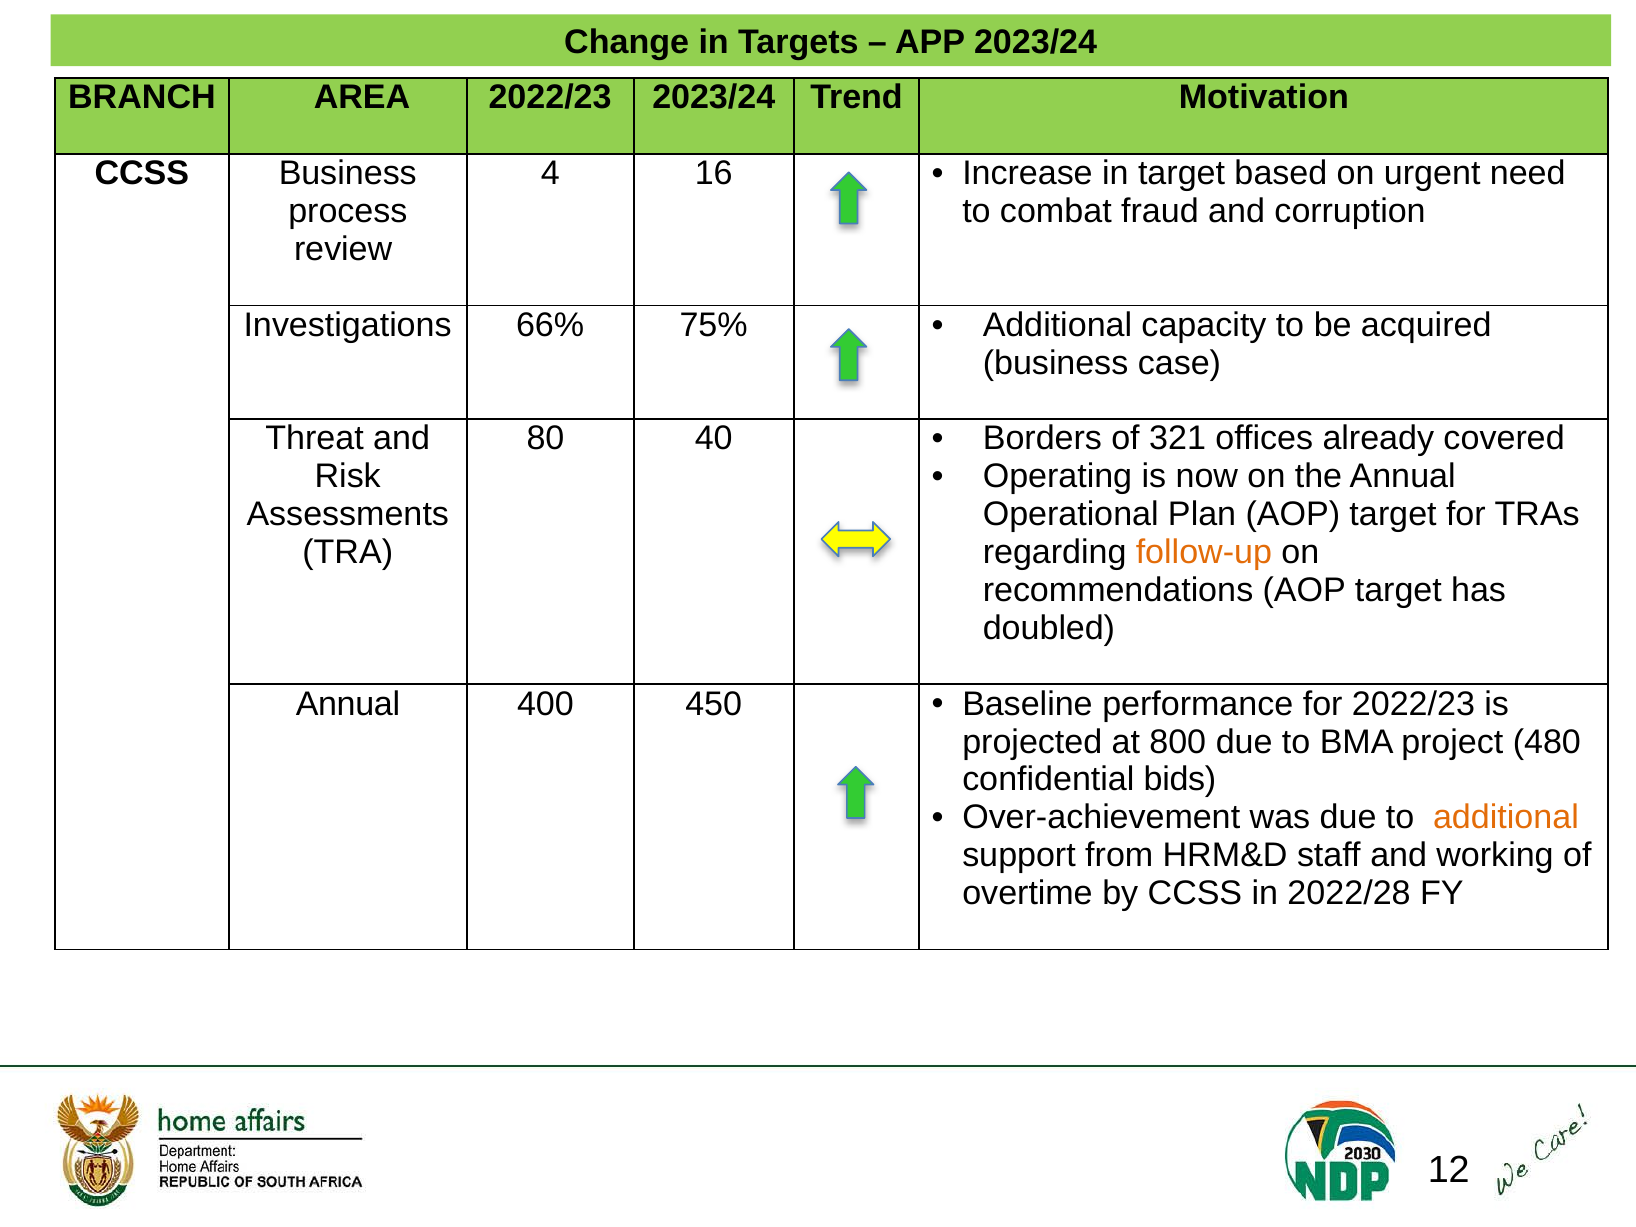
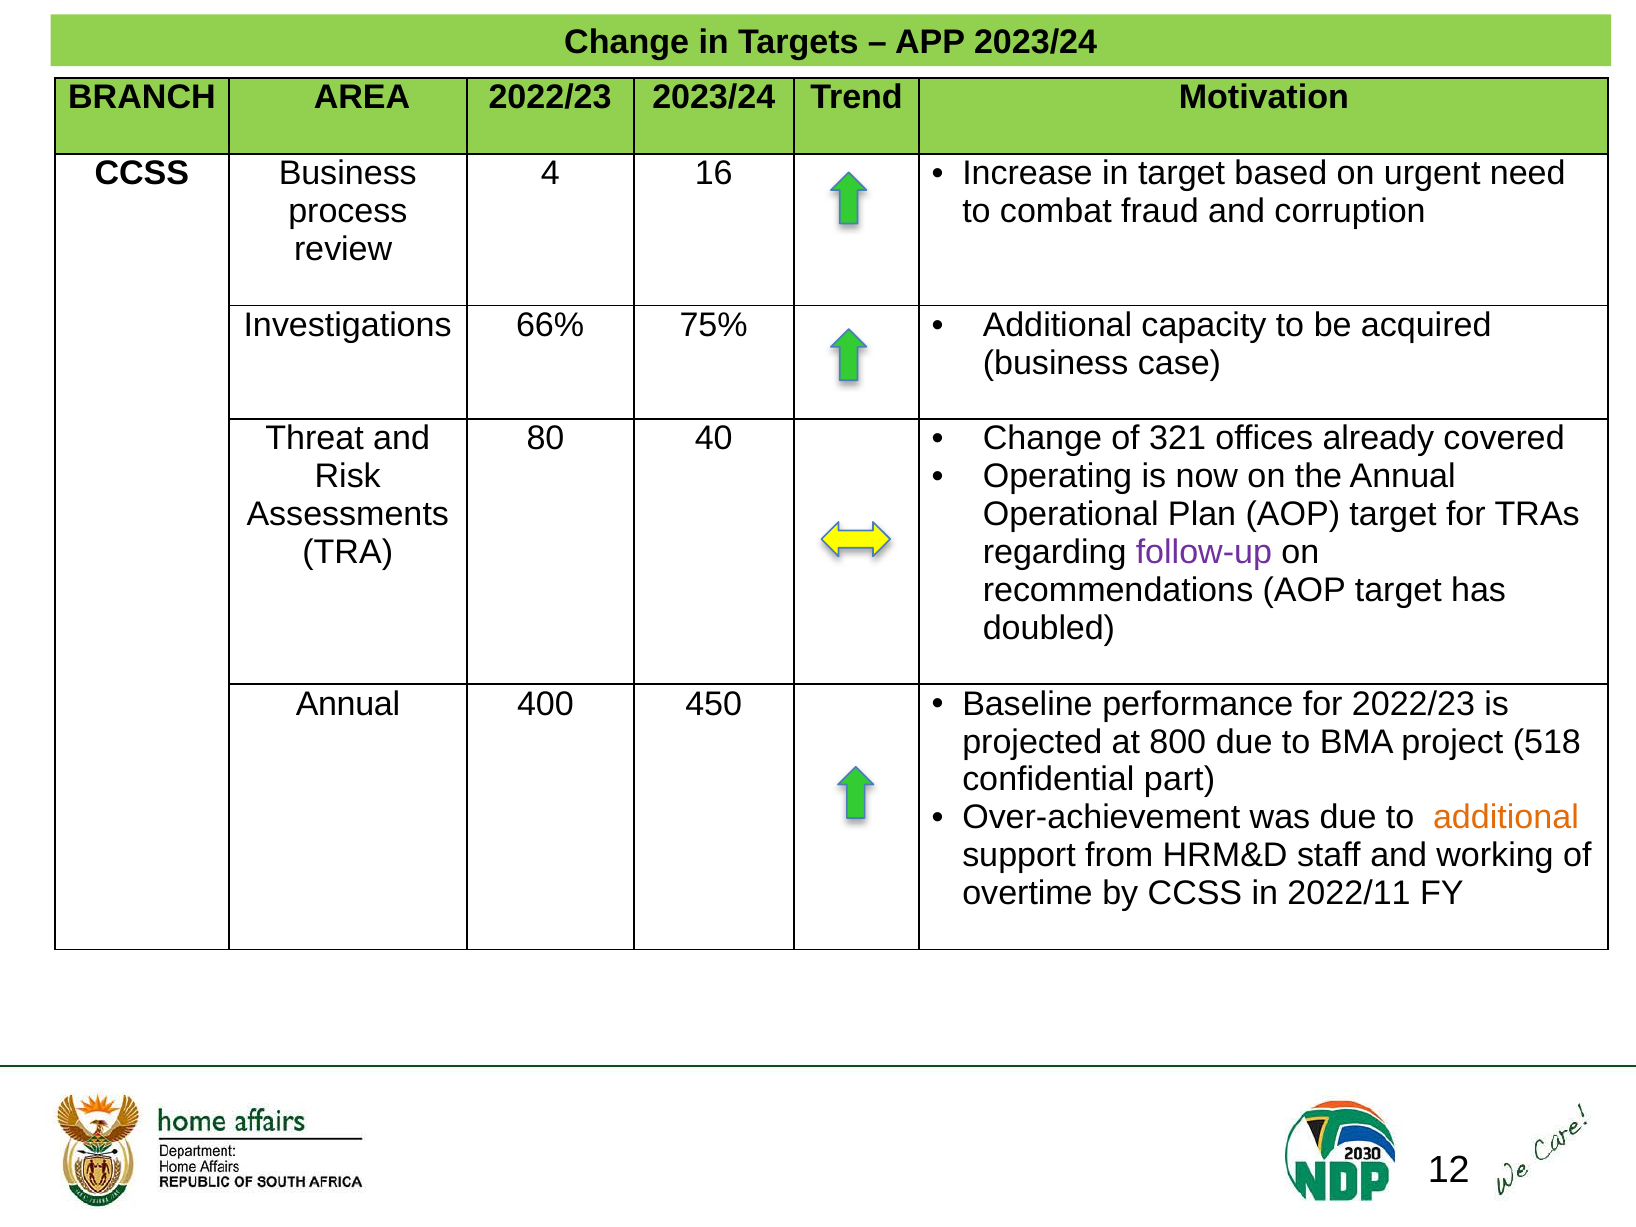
Borders: Borders -> Change (1042, 439)
follow-up colour: orange -> purple (1204, 552)
480: 480 -> 518 (1547, 742)
bids: bids -> part (1180, 780)
2022/28: 2022/28 -> 2022/11 (1349, 893)
